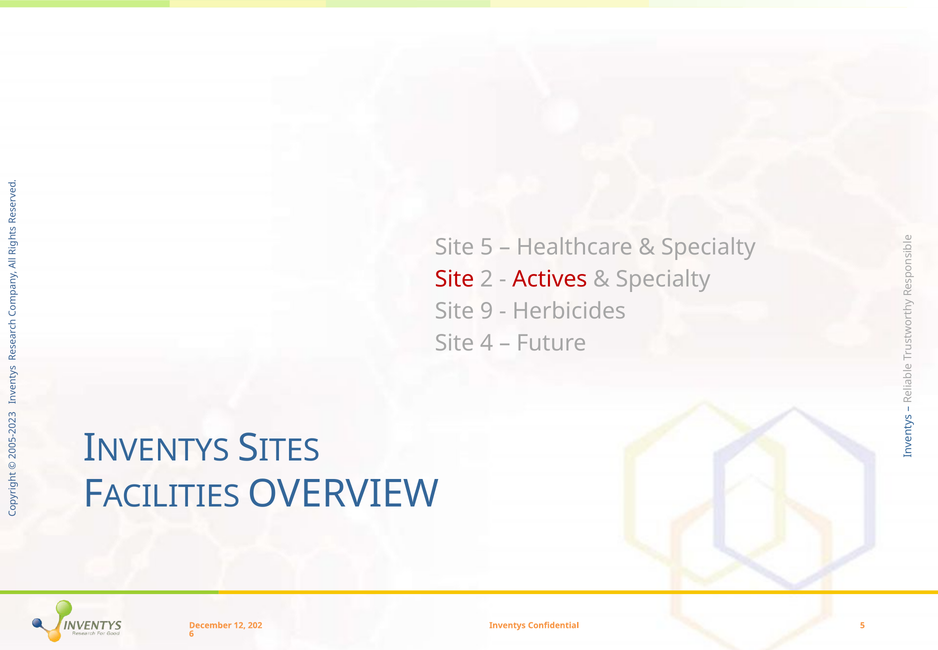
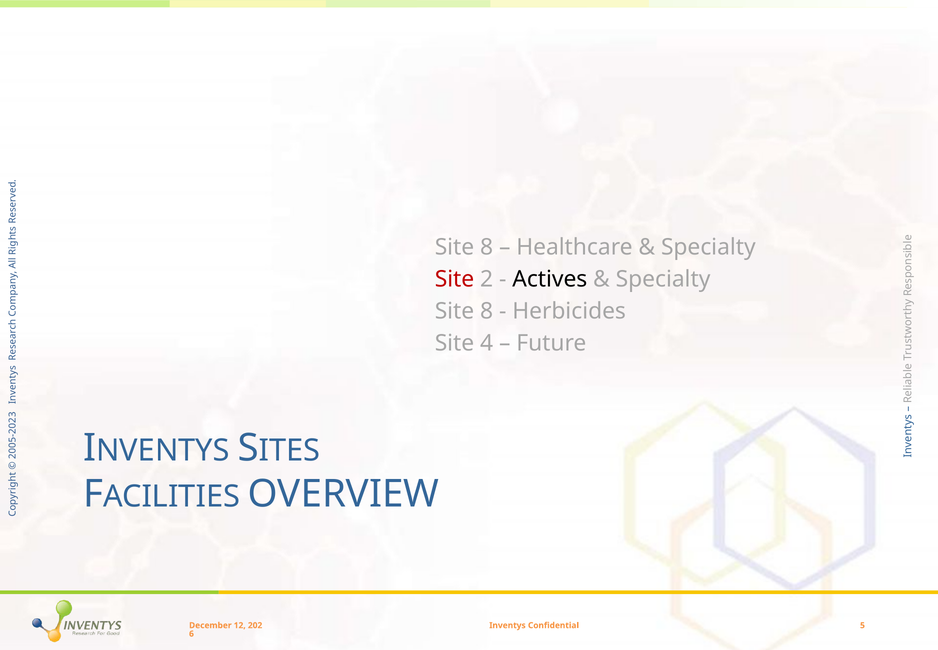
5: 5 -> 8 (487, 247)
Actives colour: red -> black (550, 279)
9: 9 -> 8 (487, 311)
